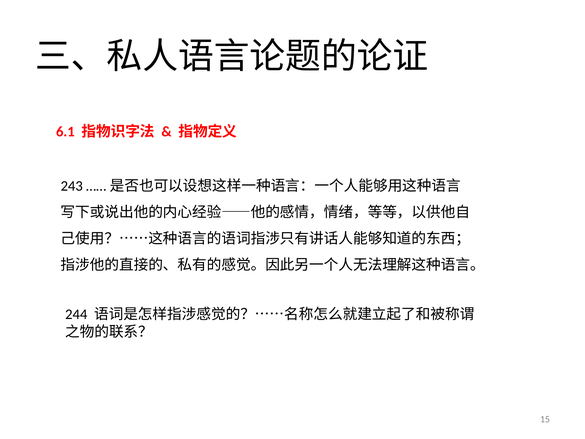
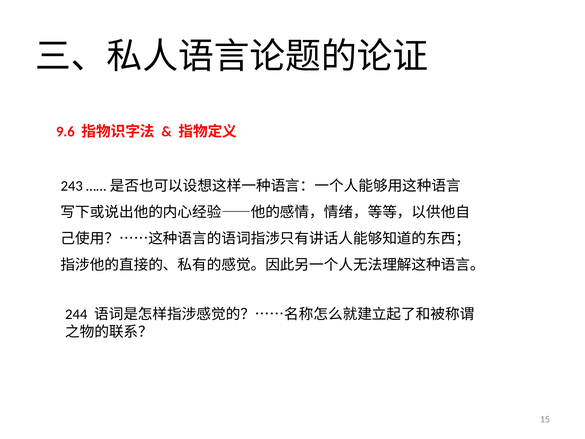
6.1: 6.1 -> 9.6 (65, 131)
